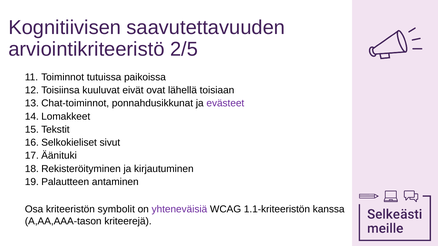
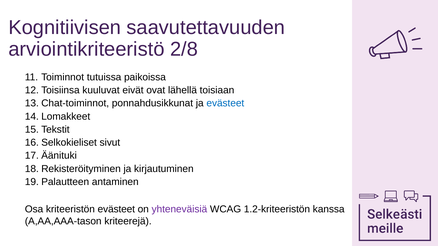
2/5: 2/5 -> 2/8 (184, 49)
evästeet colour: purple -> blue (225, 103)
kriteeristön symbolit: symbolit -> evästeet (116, 210)
1.1-kriteeristön: 1.1-kriteeristön -> 1.2-kriteeristön (277, 210)
